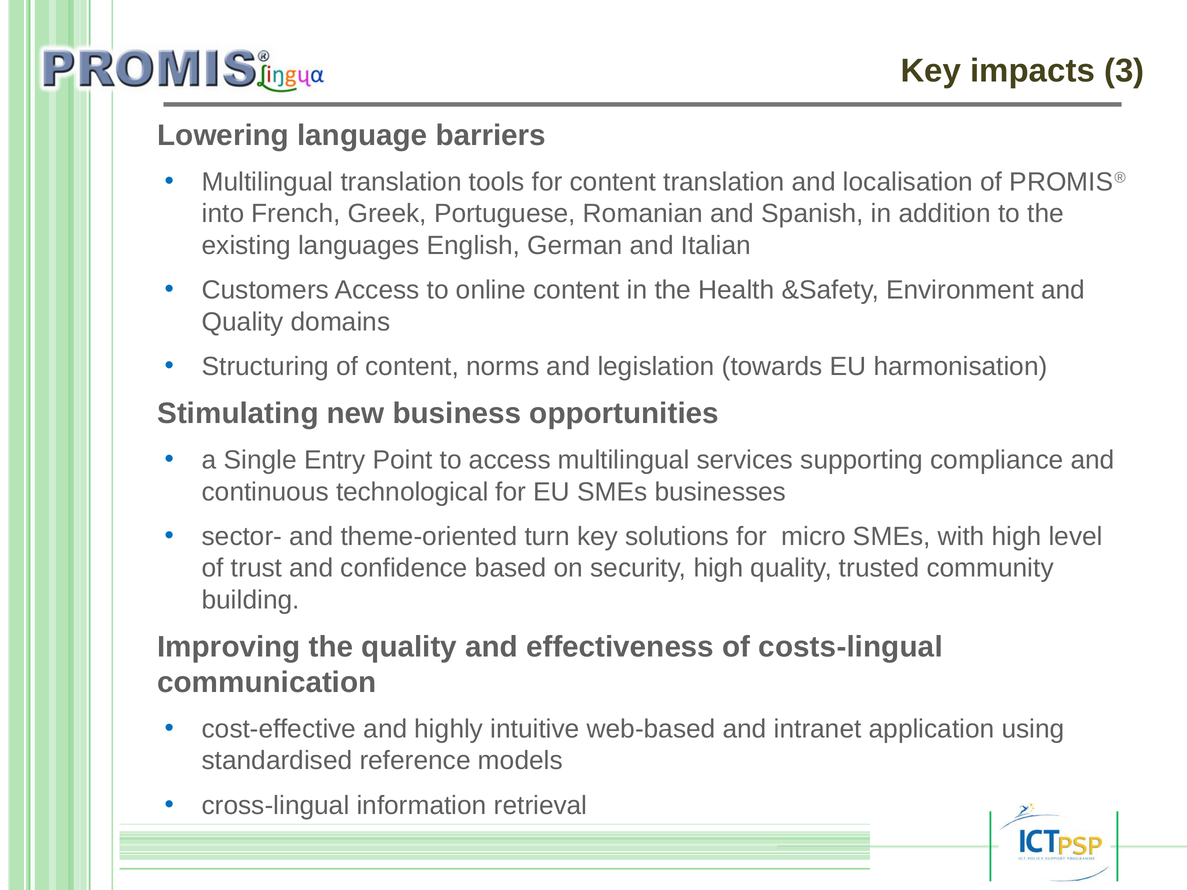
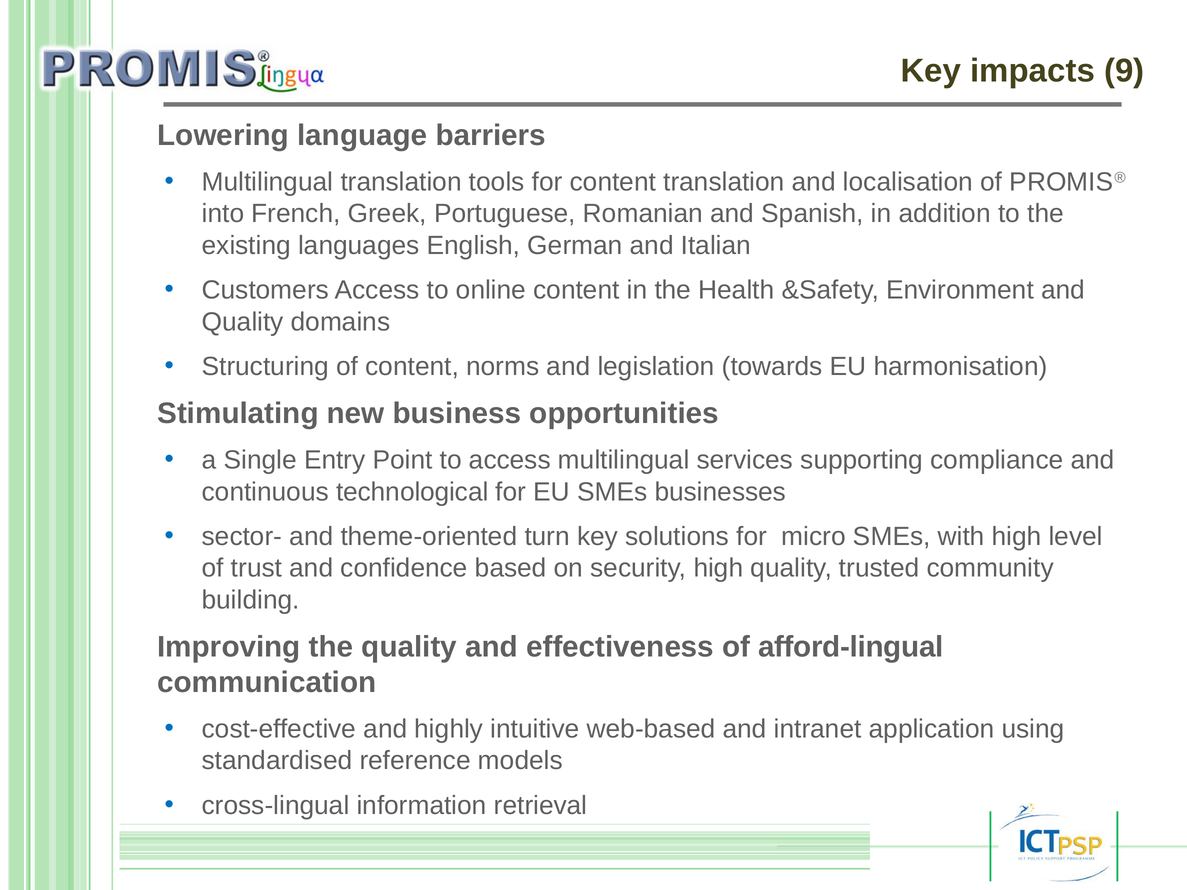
3: 3 -> 9 (1124, 71)
costs-lingual: costs-lingual -> afford-lingual (851, 647)
